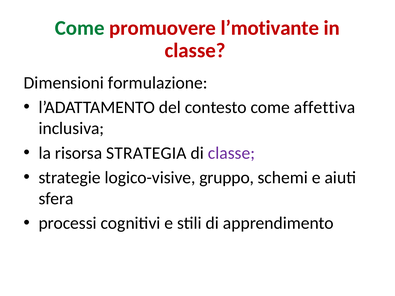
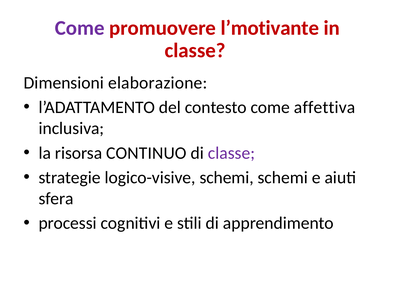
Come colour: green -> purple (80, 28)
formulazione: formulazione -> elaborazione (158, 83)
STRATEGIA: STRATEGIA -> CONTINUO (146, 153)
logico-visive gruppo: gruppo -> schemi (227, 178)
